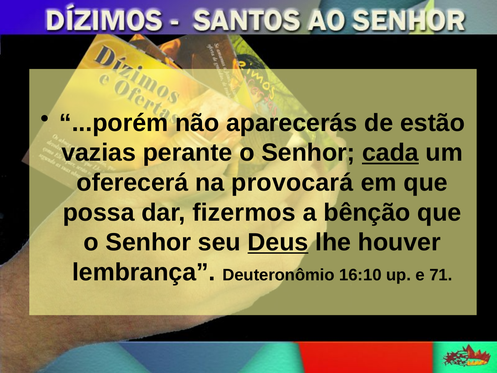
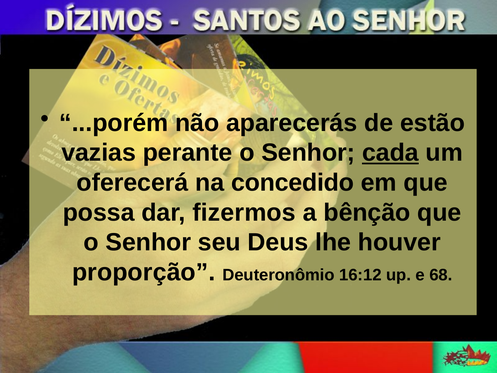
provocará: provocará -> concedido (293, 182)
Deus underline: present -> none (278, 242)
lembrança: lembrança -> proporção (144, 272)
16:10: 16:10 -> 16:12 (360, 275)
71: 71 -> 68 (441, 275)
